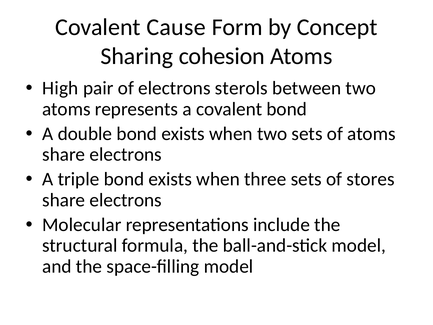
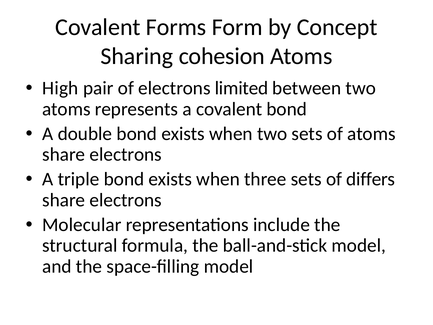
Cause: Cause -> Forms (176, 27)
sterols: sterols -> limited (242, 88)
stores: stores -> differs (371, 179)
